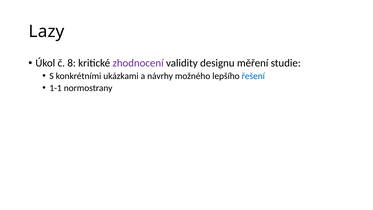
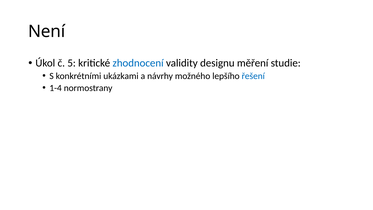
Lazy: Lazy -> Není (47, 31)
8: 8 -> 5 (72, 63)
zhodnocení colour: purple -> blue (138, 63)
1-1: 1-1 -> 1-4 (56, 88)
